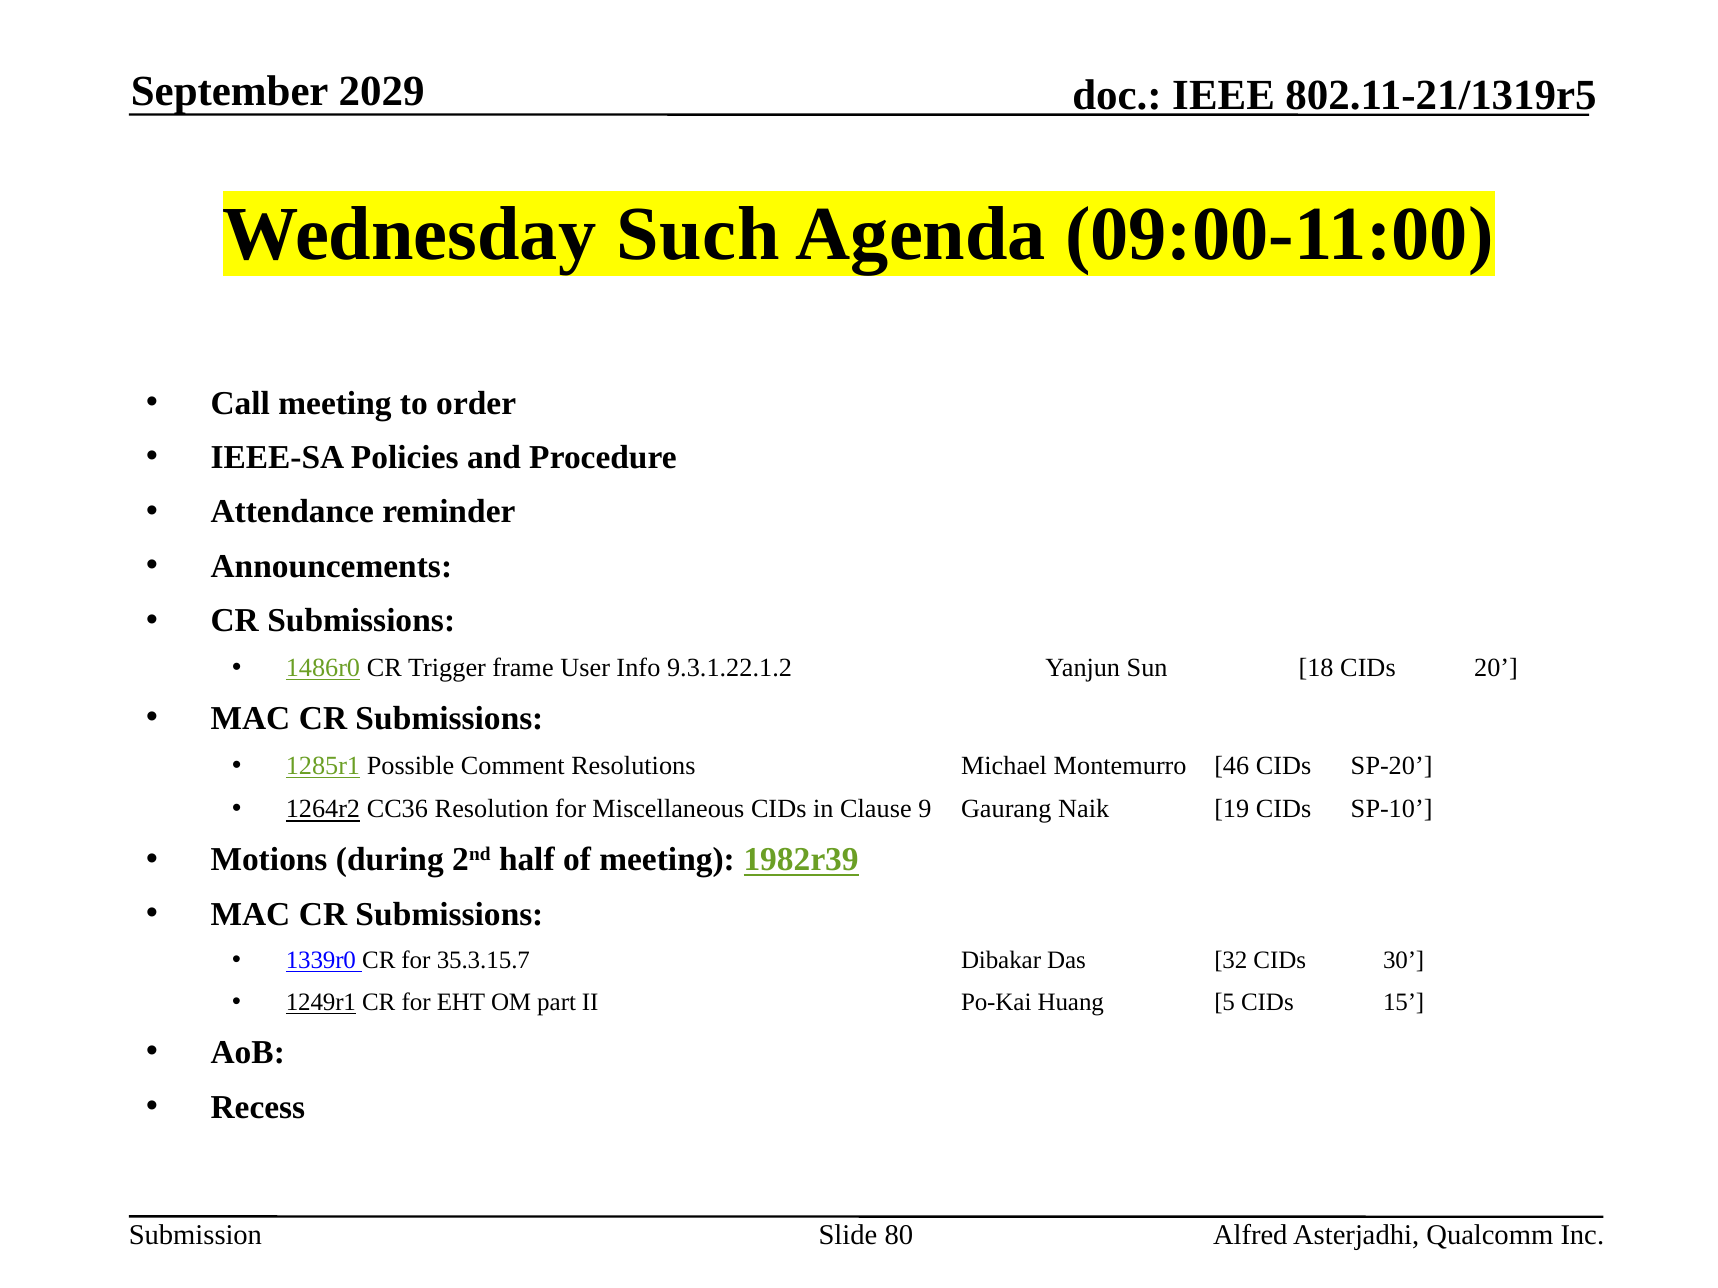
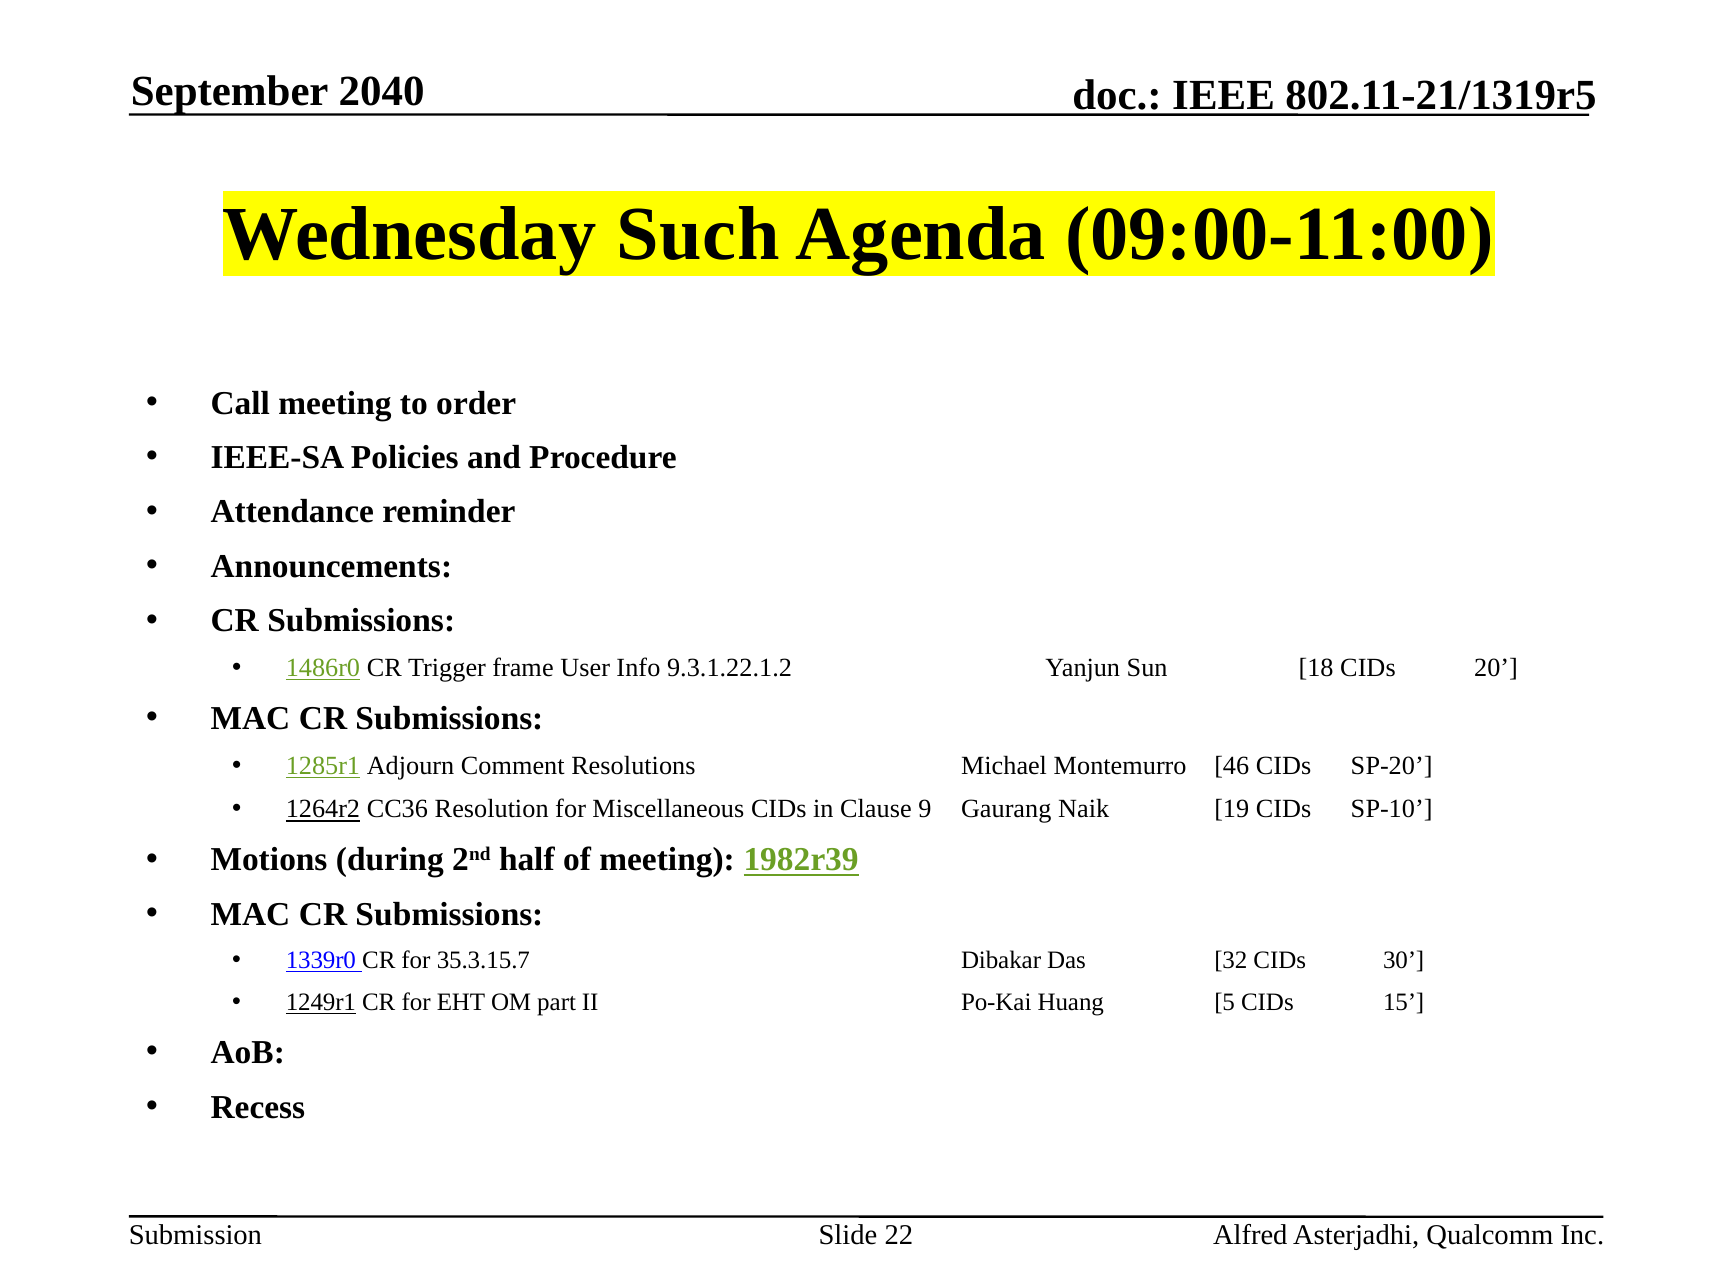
2029: 2029 -> 2040 (382, 91)
Possible: Possible -> Adjourn (411, 766)
80: 80 -> 22 (899, 1236)
